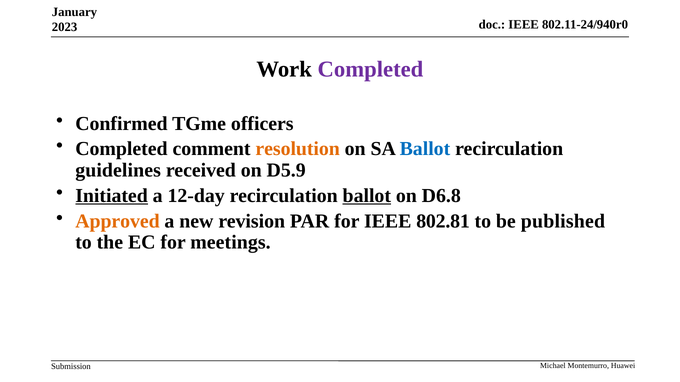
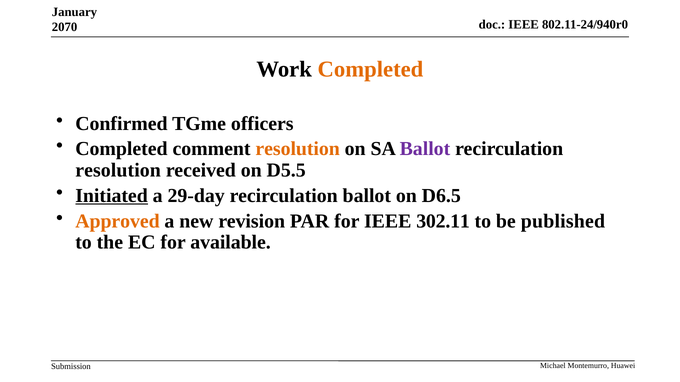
2023: 2023 -> 2070 (65, 27)
Completed colour: purple -> orange (370, 70)
Ballot colour: blue -> purple (425, 149)
guidelines: guidelines -> resolution (118, 170)
D5.9: D5.9 -> D5.5 (286, 170)
12-day: 12-day -> 29-day (196, 196)
ballot underline: present -> none (367, 196)
D6.8: D6.8 -> D6.5 (441, 196)
802.81: 802.81 -> 302.11 (443, 221)
meetings: meetings -> available (231, 243)
